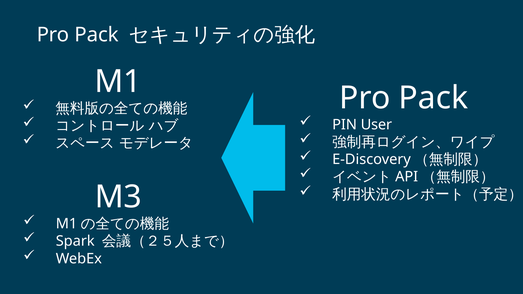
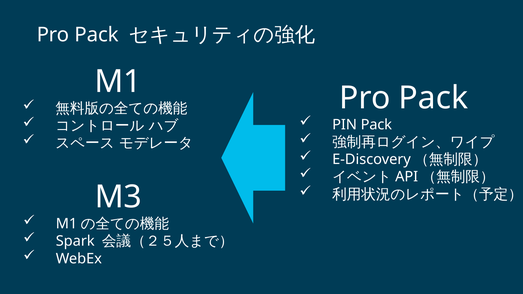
PIN User: User -> Pack (376, 125)
